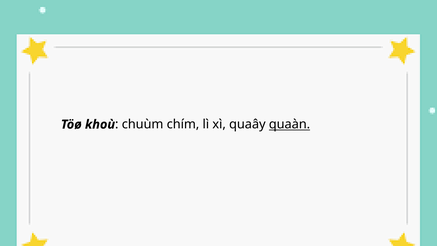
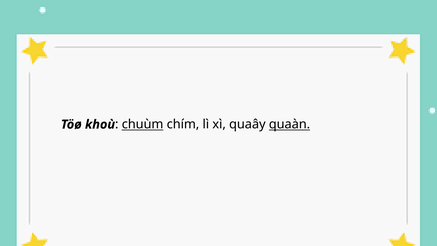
chuùm underline: none -> present (143, 124)
